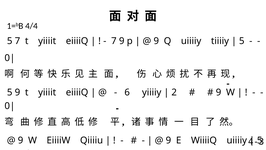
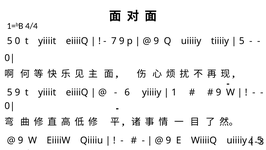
5 7: 7 -> 0 (17, 41)
2: 2 -> 1 (174, 92)
